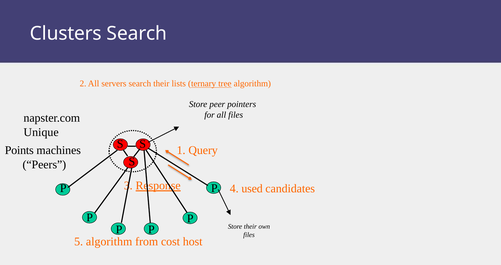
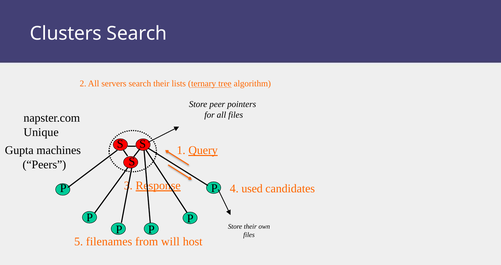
Points: Points -> Gupta (19, 150)
Query underline: none -> present (203, 150)
5 algorithm: algorithm -> filenames (109, 241)
cost: cost -> will (170, 241)
